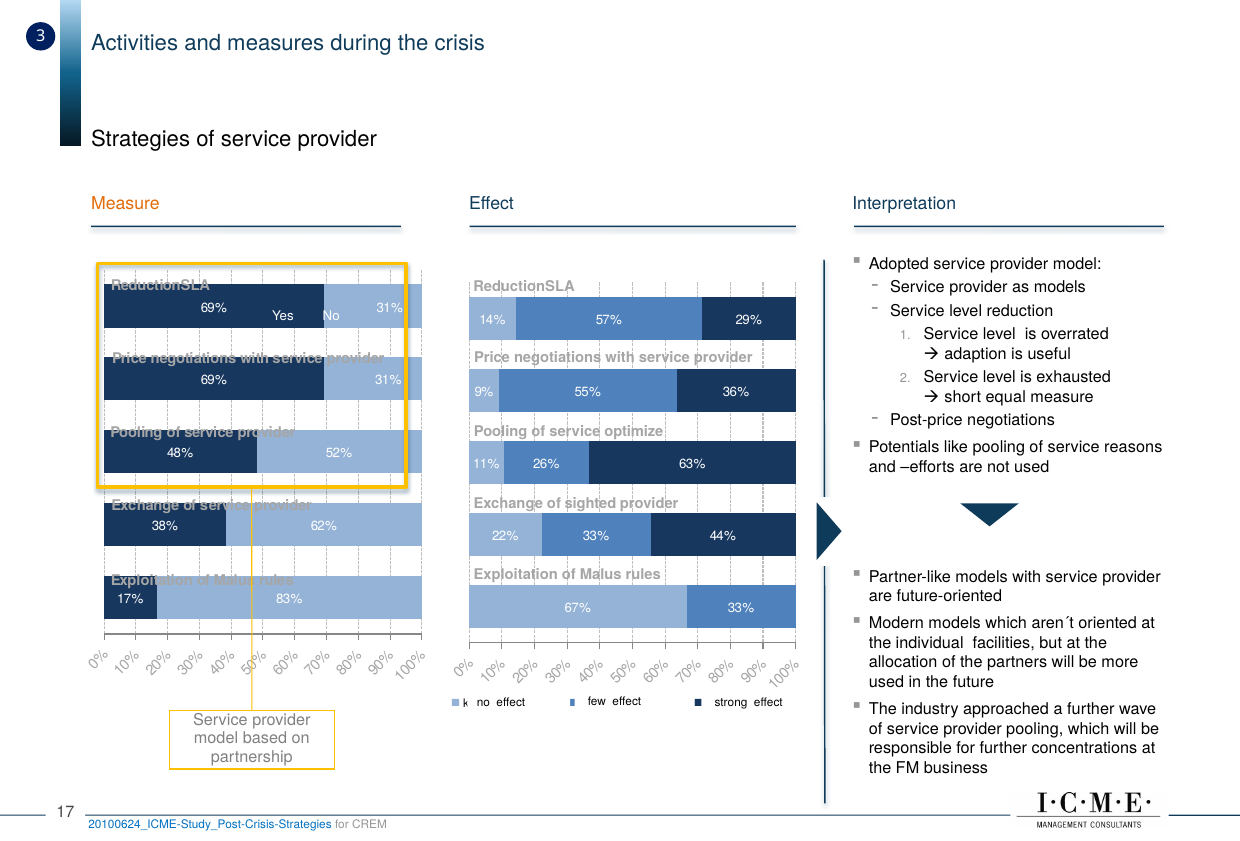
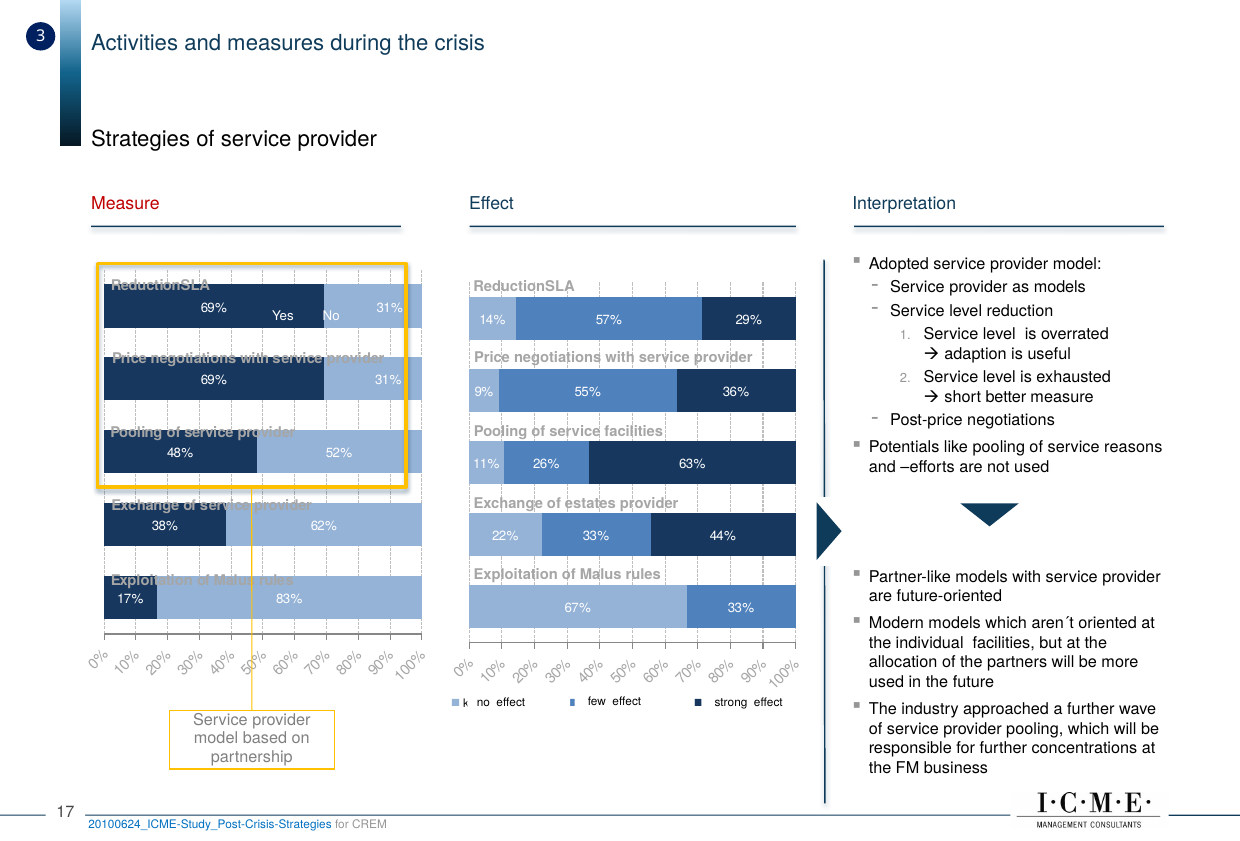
Measure colour: orange -> red (125, 203)
equal: equal -> better (1006, 397)
service optimize: optimize -> facilities (634, 432)
sighted: sighted -> estates (590, 504)
